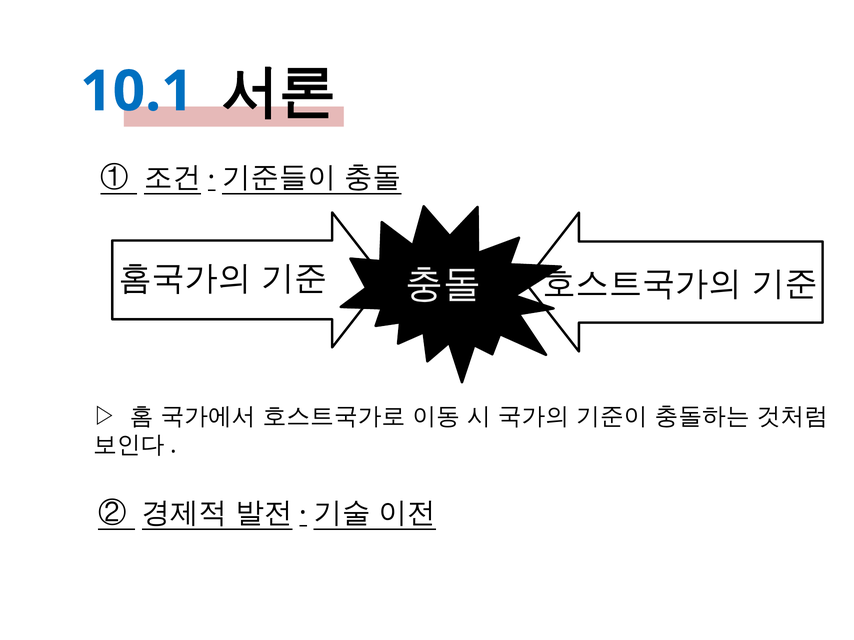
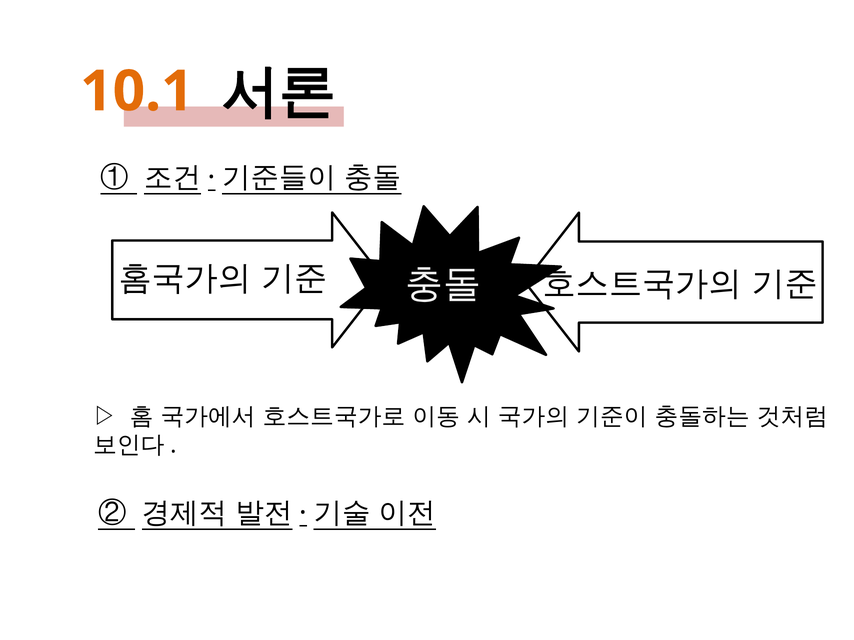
10.1 colour: blue -> orange (137, 92)
